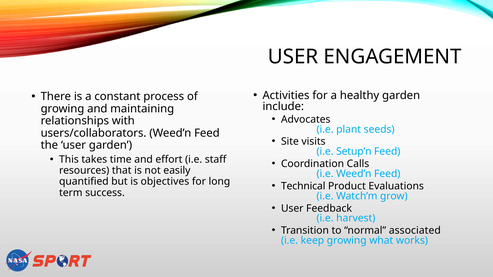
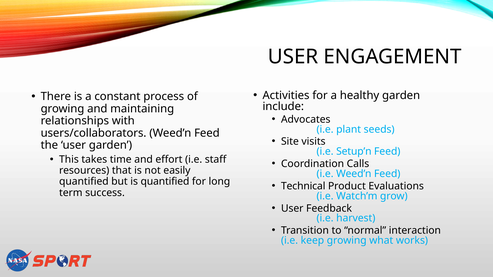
is objectives: objectives -> quantified (165, 182)
associated: associated -> interaction (415, 231)
